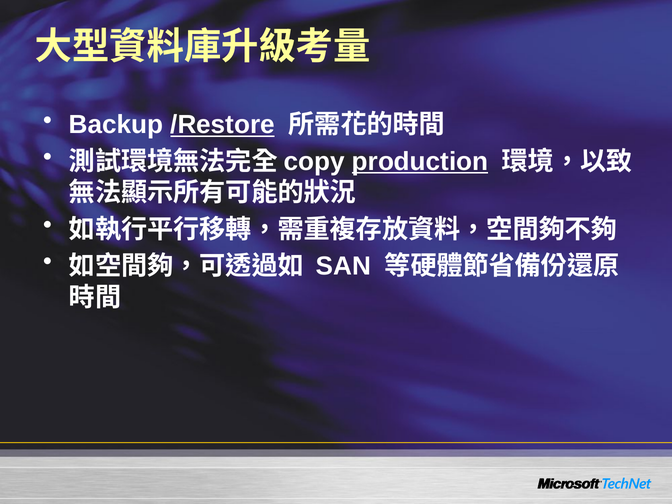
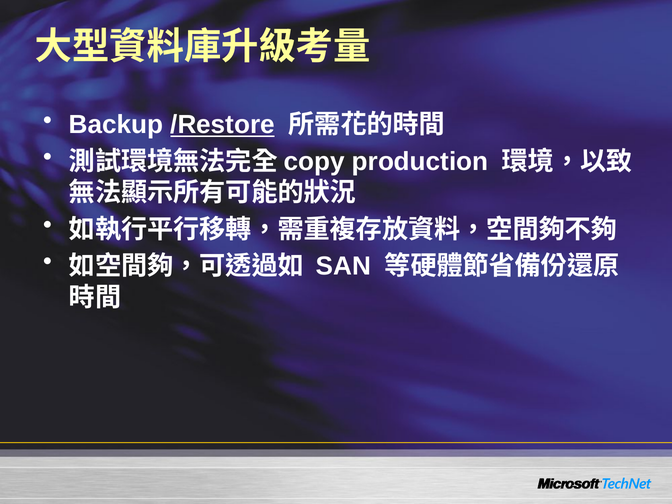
production underline: present -> none (420, 161)
